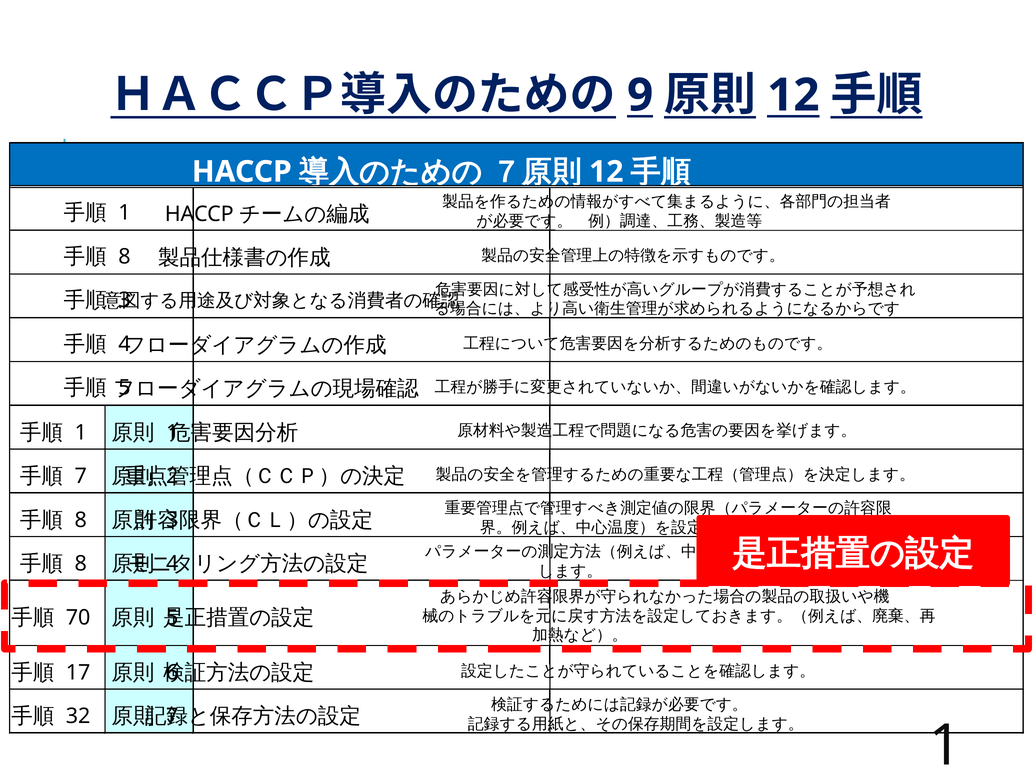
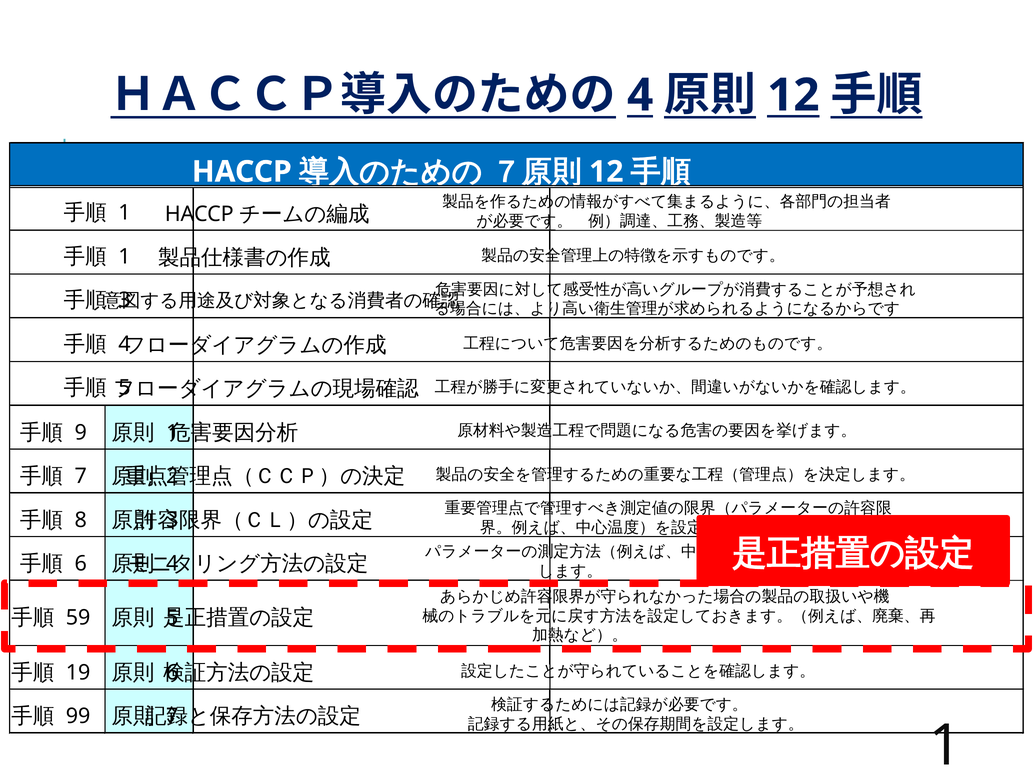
9: 9 -> 4 (640, 95)
8: 8 -> 1 (124, 257)
1: 1 -> 9 (81, 432)
8: 8 -> 6 (81, 564)
70: 70 -> 59 (78, 618)
17: 17 -> 19 (78, 672)
32: 32 -> 99 (78, 716)
